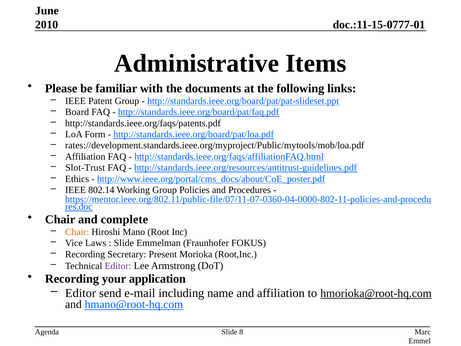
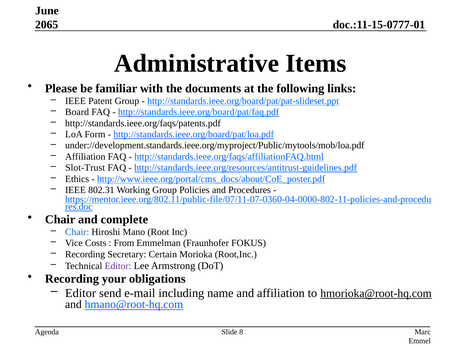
2010: 2010 -> 2065 (47, 25)
rates://development.standards.ieee.org/myproject/Public/mytools/mob/loa.pdf: rates://development.standards.ieee.org/myproject/Public/mytools/mob/loa.pdf -> under://development.standards.ieee.org/myproject/Public/mytools/mob/loa.pdf (215, 145)
802.14: 802.14 -> 802.31 (101, 190)
Chair colour: orange -> blue (77, 232)
Laws: Laws -> Costs (96, 243)
Slide: Slide -> From (124, 243)
Present: Present -> Certain (163, 254)
application: application -> obligations (157, 279)
